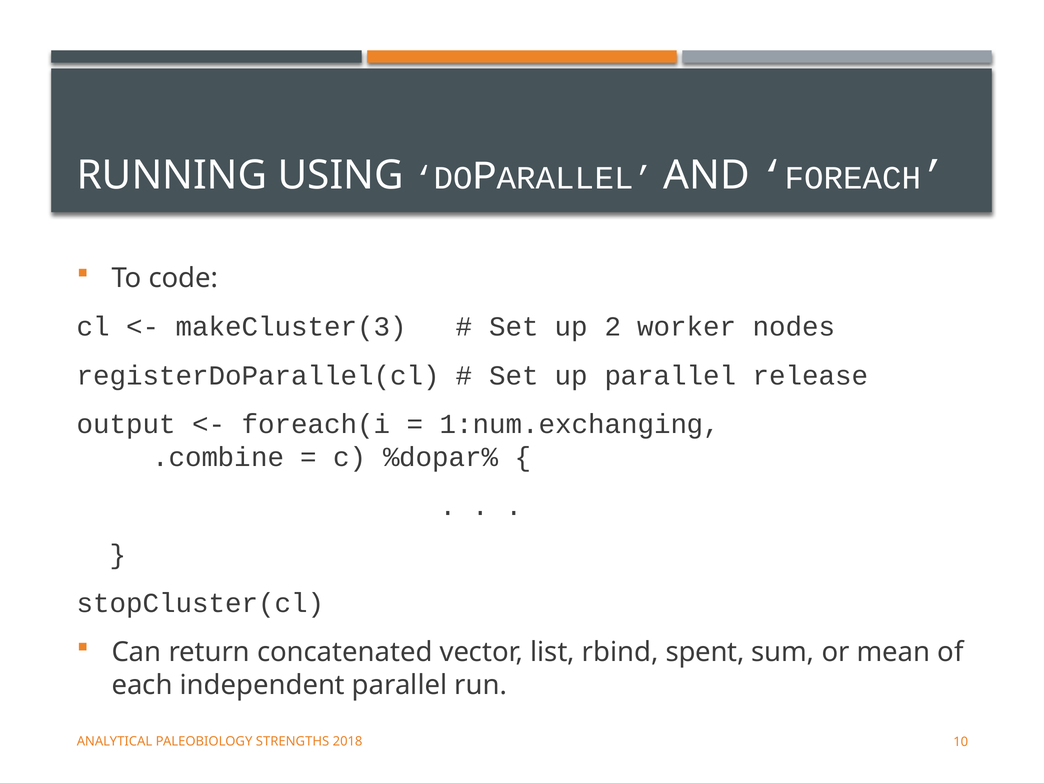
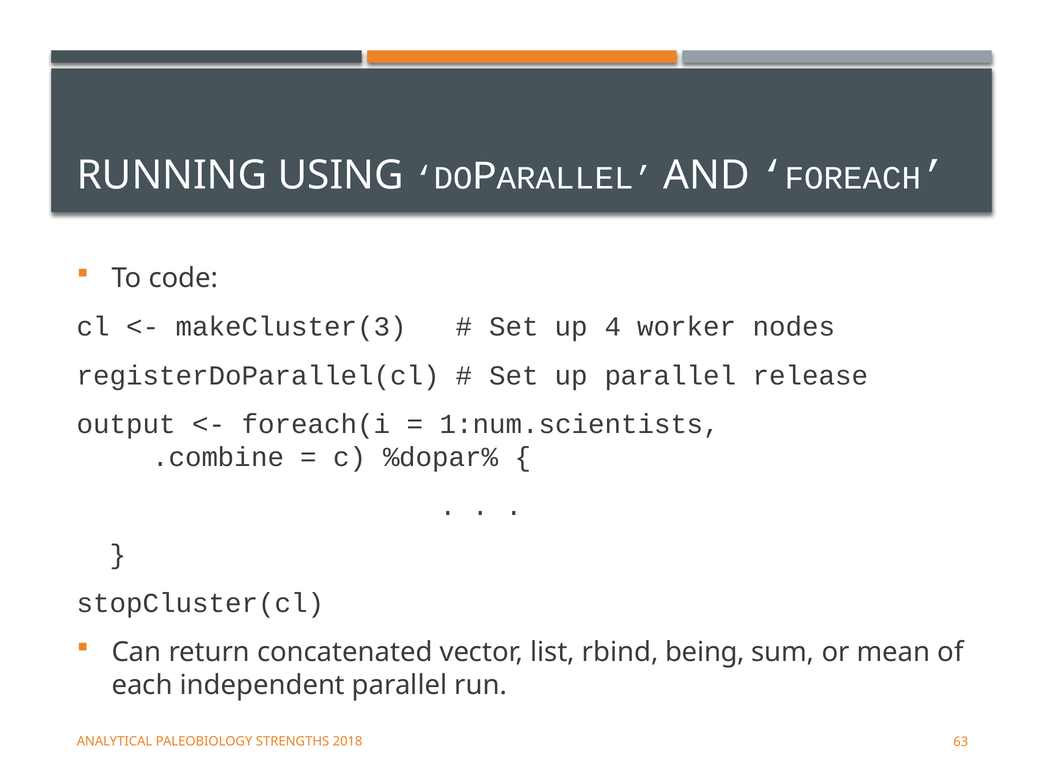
2: 2 -> 4 (613, 327)
1:num.exchanging: 1:num.exchanging -> 1:num.scientists (580, 424)
spent: spent -> being (705, 652)
10: 10 -> 63 (961, 742)
